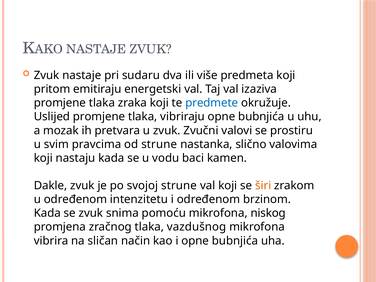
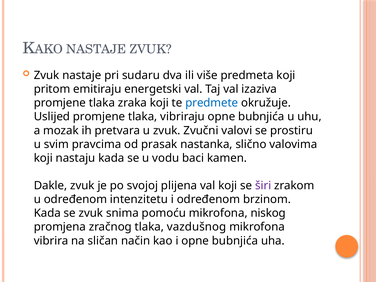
od strune: strune -> prasak (159, 144)
svojoj strune: strune -> plijena (179, 186)
širi colour: orange -> purple (263, 186)
